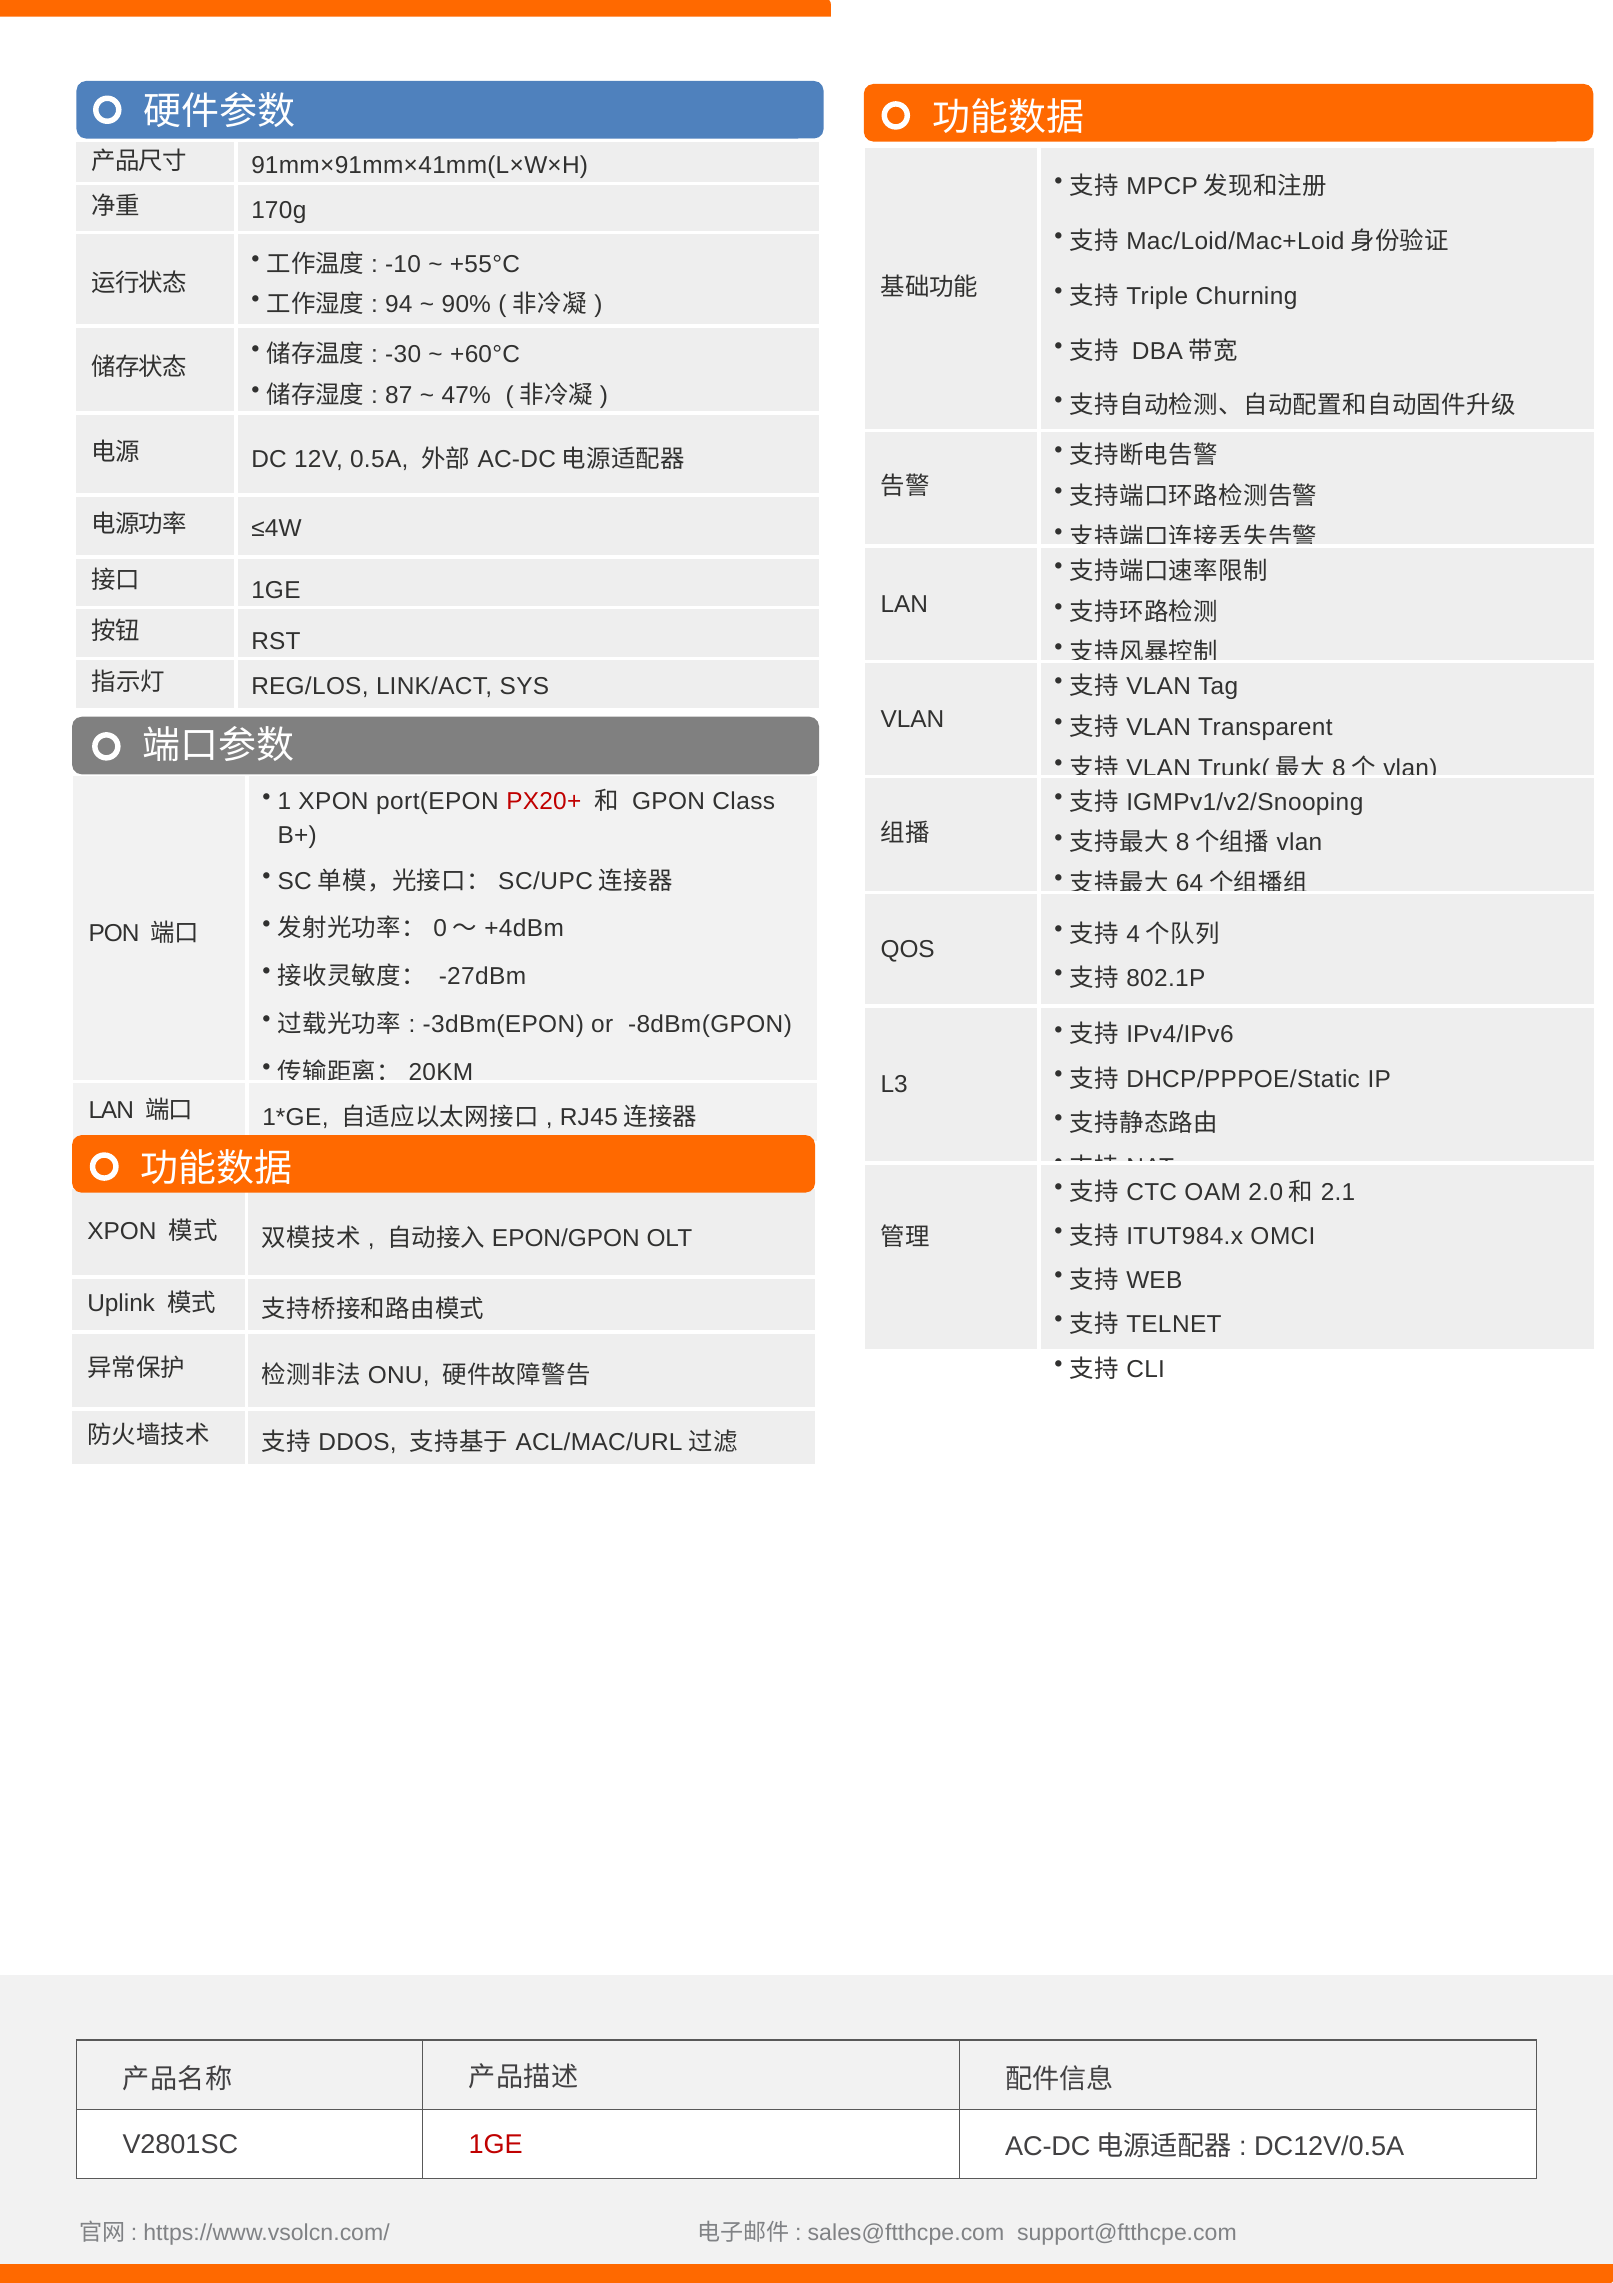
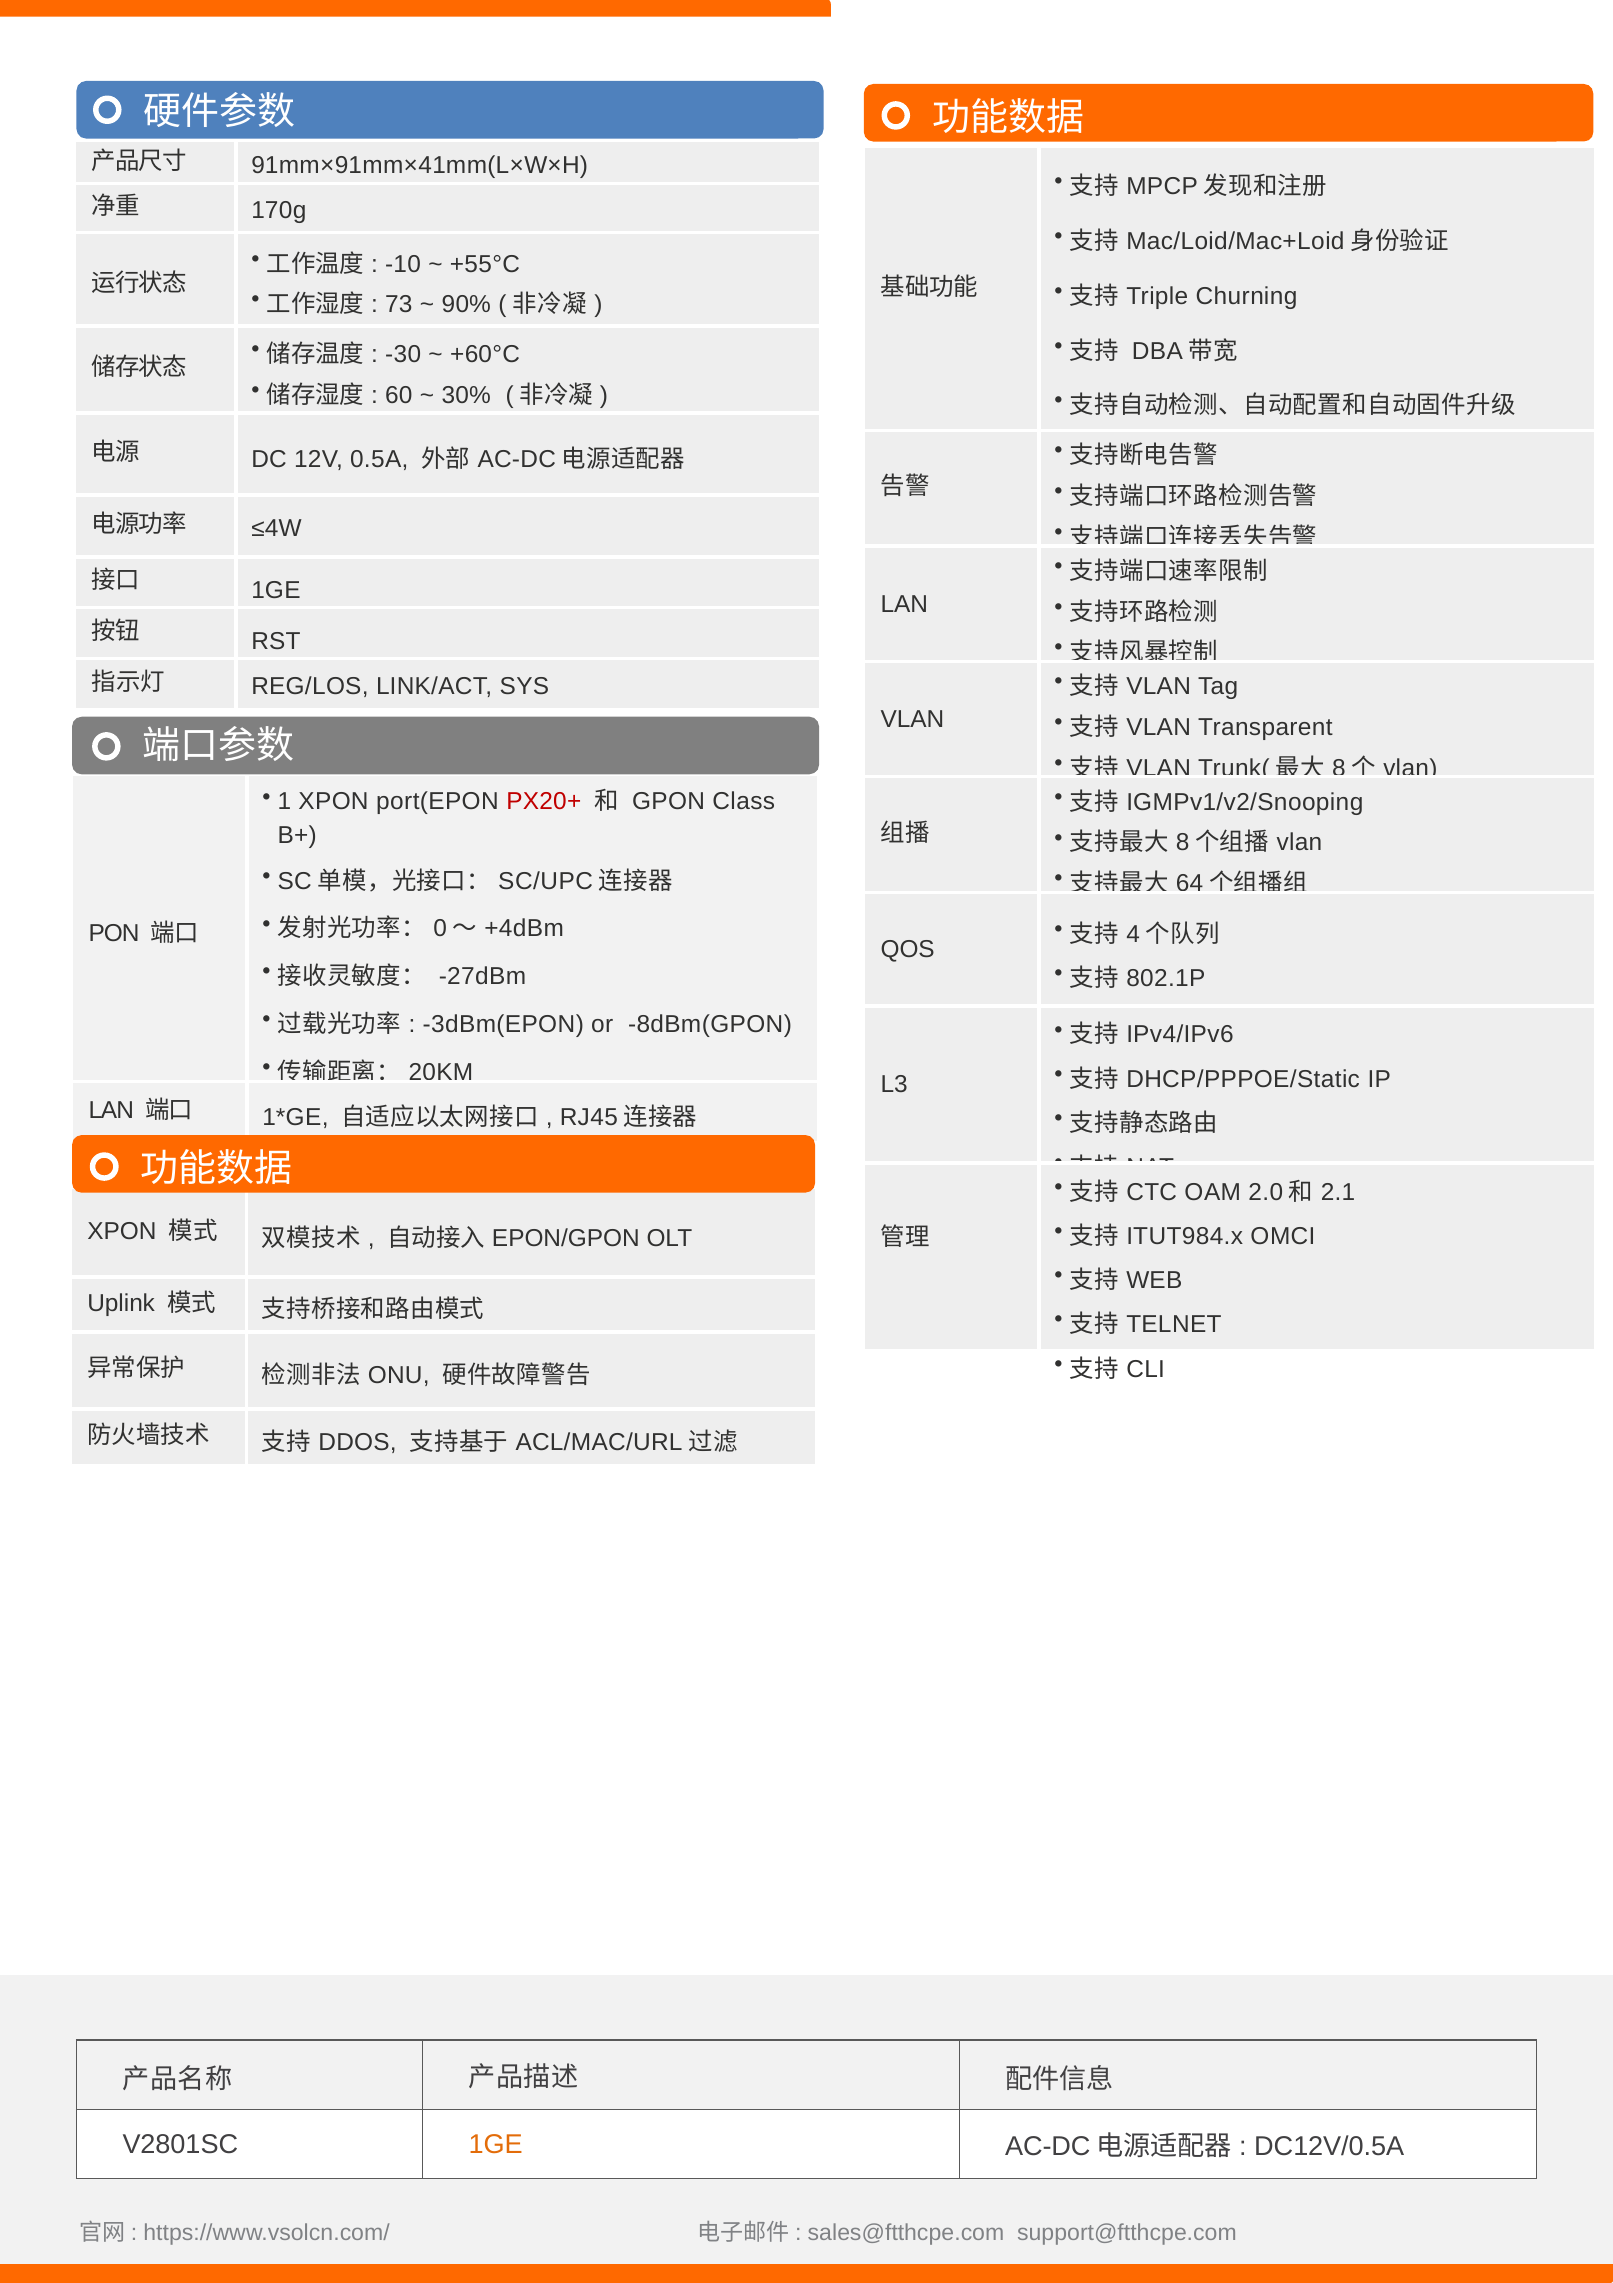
94: 94 -> 73 (399, 305)
87: 87 -> 60 (399, 395)
47%: 47% -> 30% (466, 395)
1GE colour: red -> orange (496, 2144)
